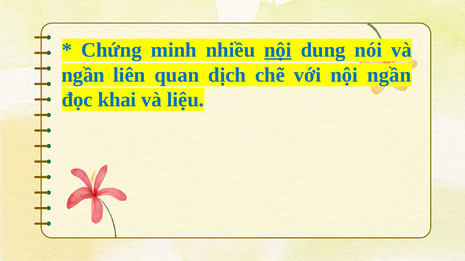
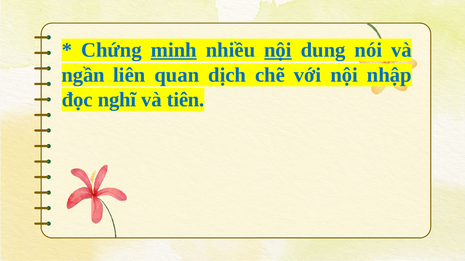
minh underline: none -> present (174, 50)
nội ngần: ngần -> nhập (389, 75)
khai: khai -> nghĩ (117, 100)
liệu: liệu -> tiên (186, 100)
